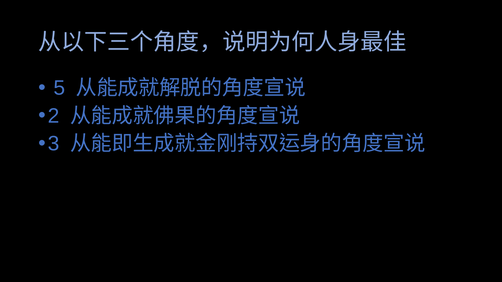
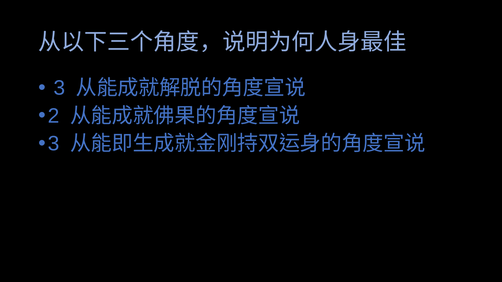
5: 5 -> 3 (59, 88)
